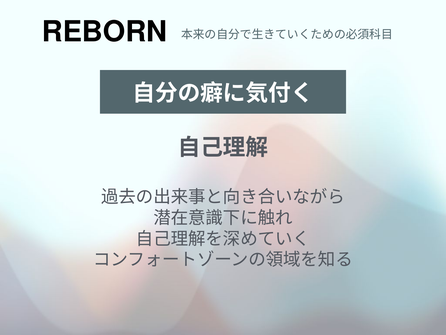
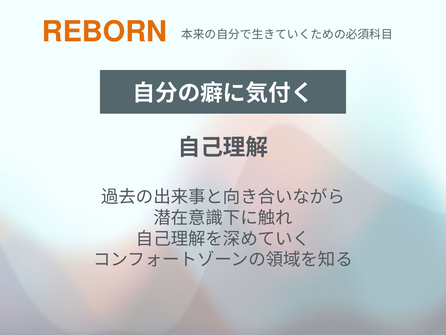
REBORN colour: black -> orange (105, 32)
